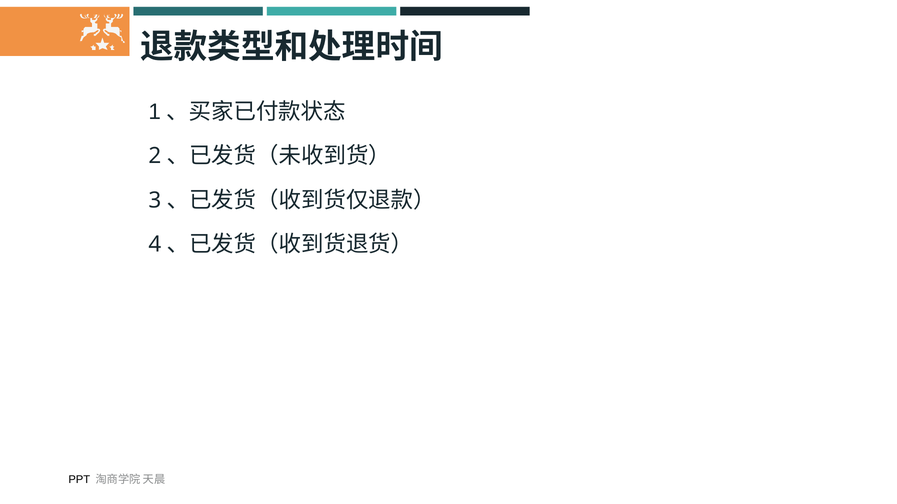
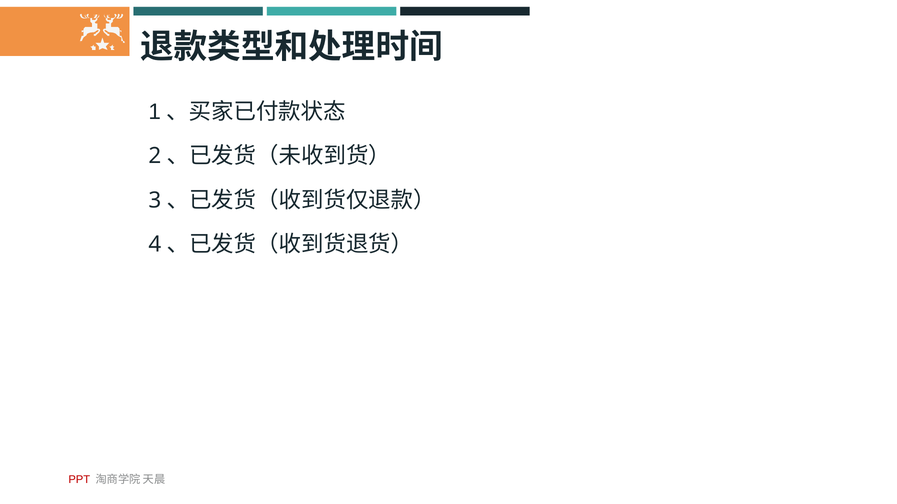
PPT colour: black -> red (79, 480)
